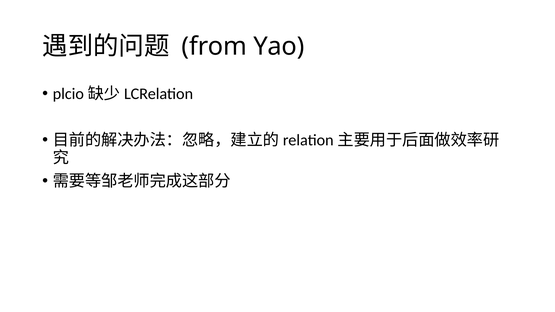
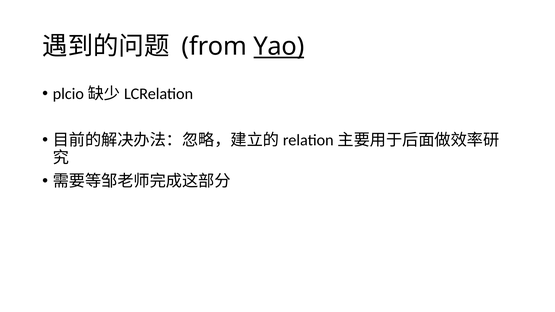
Yao underline: none -> present (279, 47)
